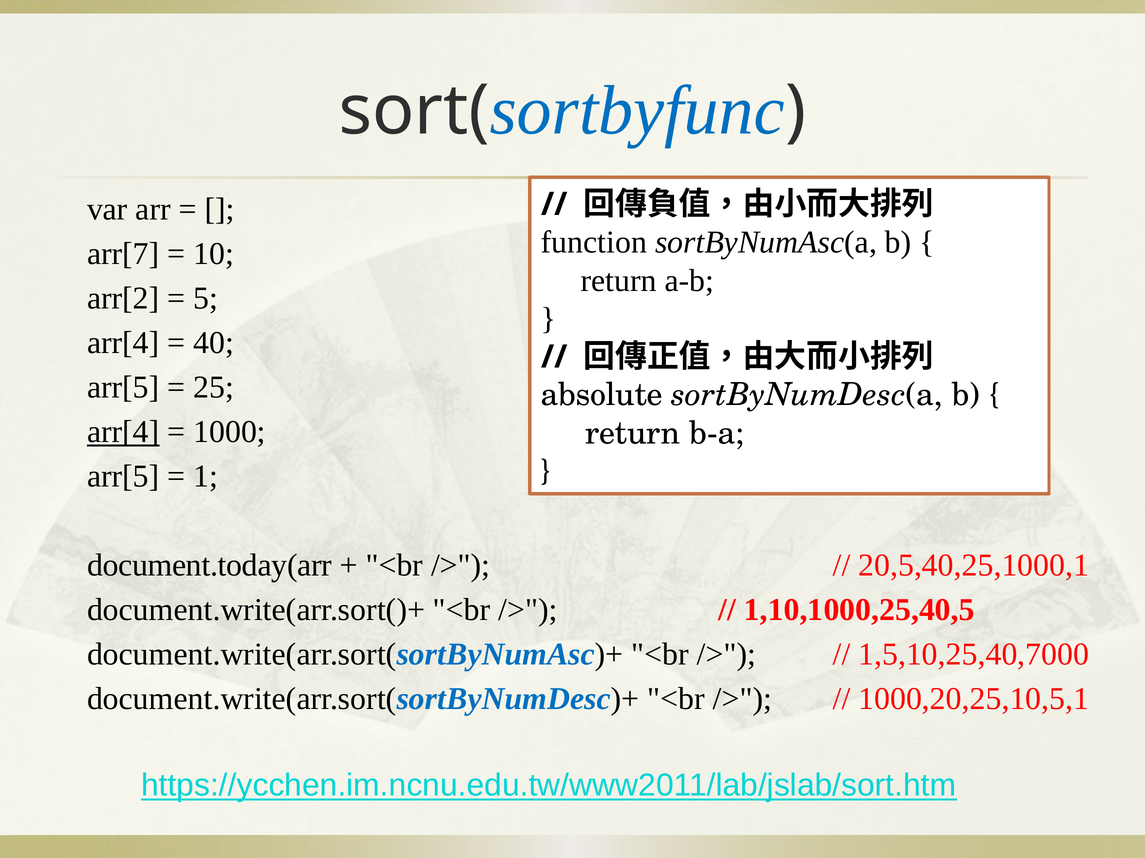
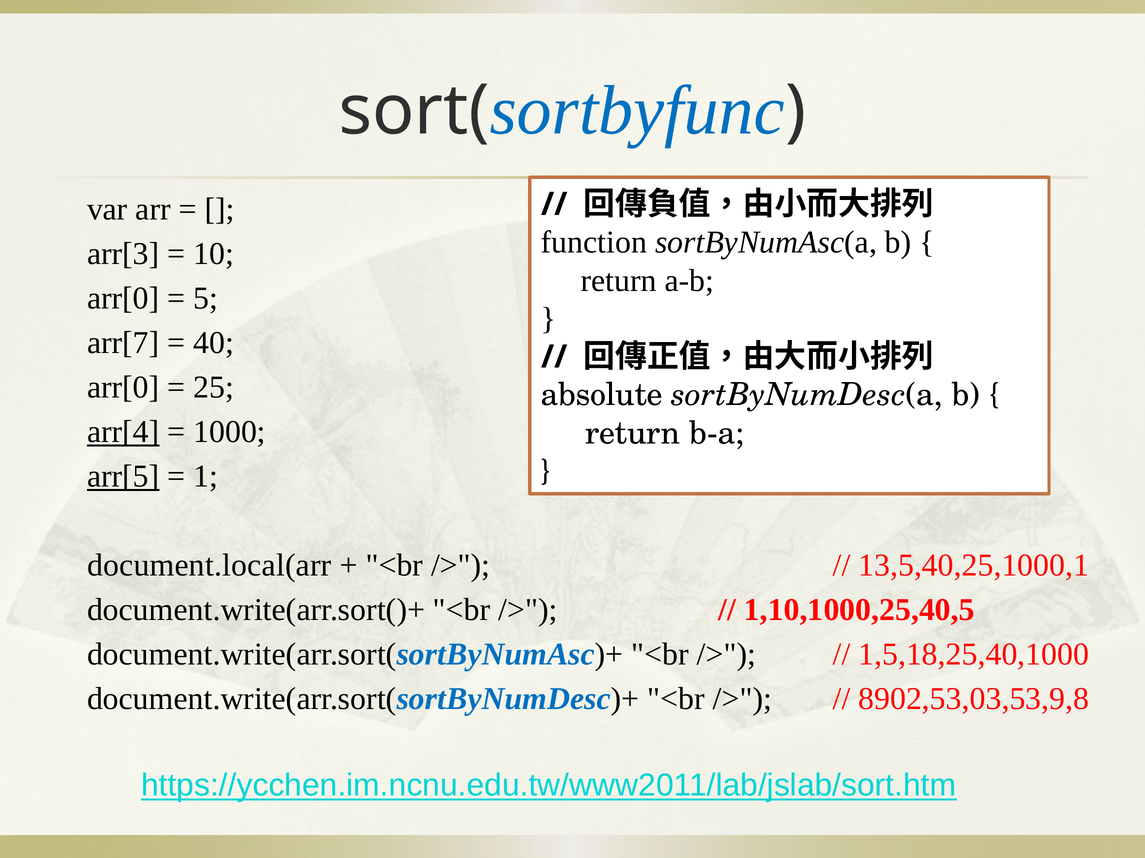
arr[7: arr[7 -> arr[3 (123, 254)
arr[2: arr[2 -> arr[0 (123, 299)
arr[4: arr[4 -> arr[7 (123, 343)
arr[5: arr[5 -> arr[0 (123, 388)
arr[5 underline: none -> present (123, 477)
document.today(arr: document.today(arr -> document.local(arr (209, 566)
20,5,40,25,1000,1: 20,5,40,25,1000,1 -> 13,5,40,25,1000,1 (974, 566)
1,5,10,25,40,7000: 1,5,10,25,40,7000 -> 1,5,18,25,40,1000 (974, 655)
1000,20,25,10,5,1: 1000,20,25,10,5,1 -> 8902,53,03,53,9,8 (974, 699)
